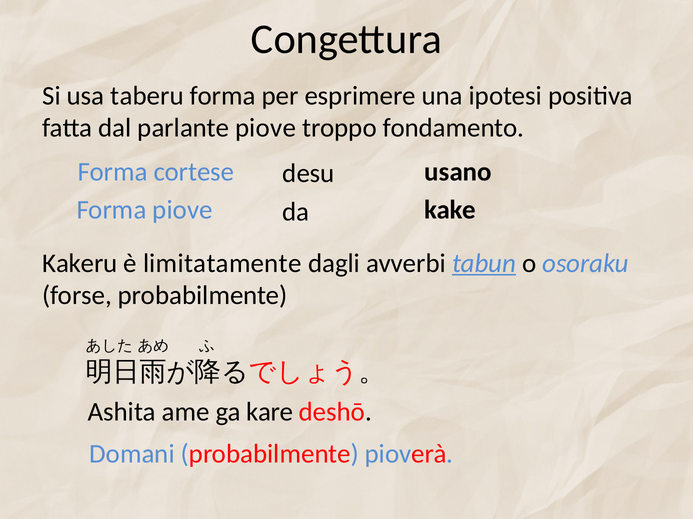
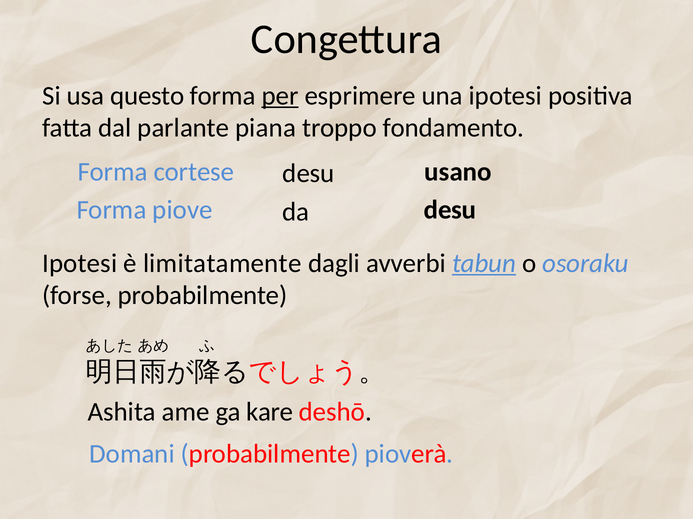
taberu: taberu -> questo (147, 96)
per underline: none -> present (280, 96)
parlante piove: piove -> piana (265, 128)
kake: kake -> desu (450, 210)
Kakeru: Kakeru -> Ipotesi (80, 264)
